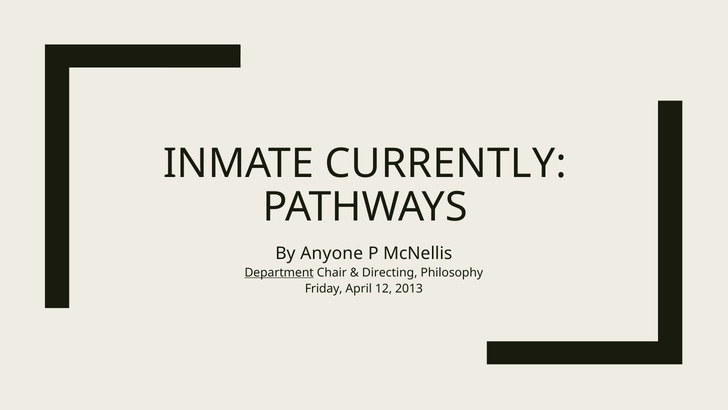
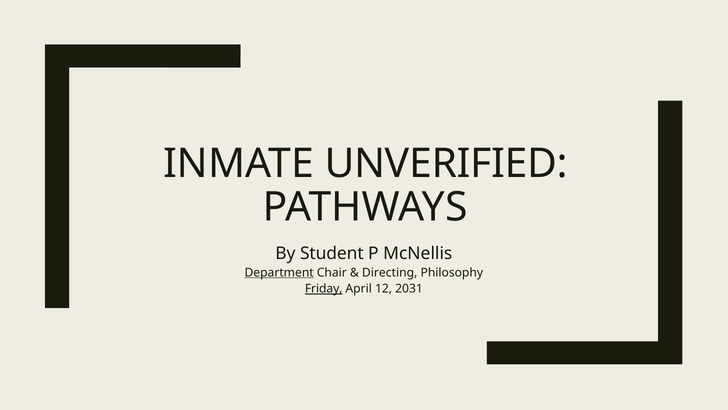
CURRENTLY: CURRENTLY -> UNVERIFIED (446, 163)
Anyone: Anyone -> Student (332, 253)
Friday underline: none -> present (324, 289)
2013: 2013 -> 2031 (409, 289)
